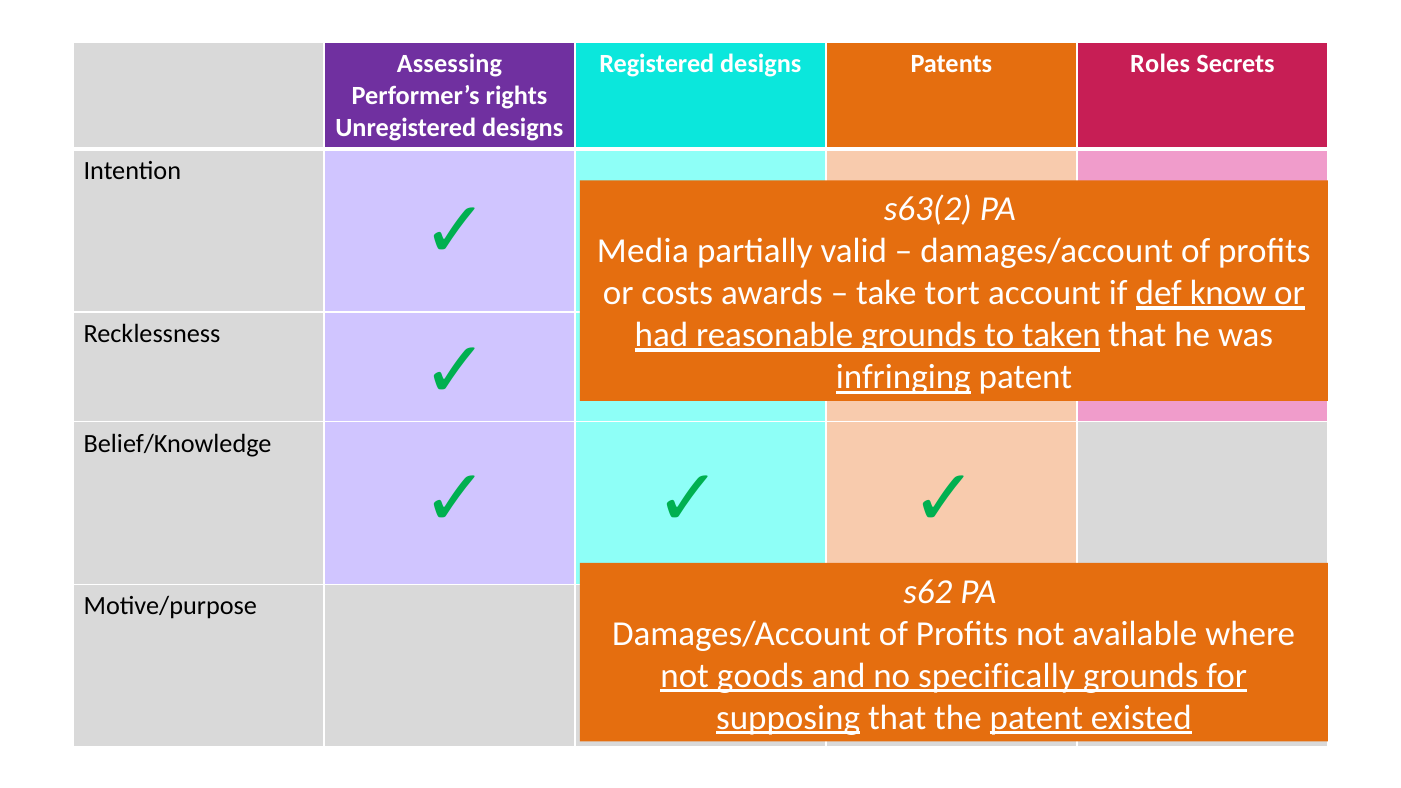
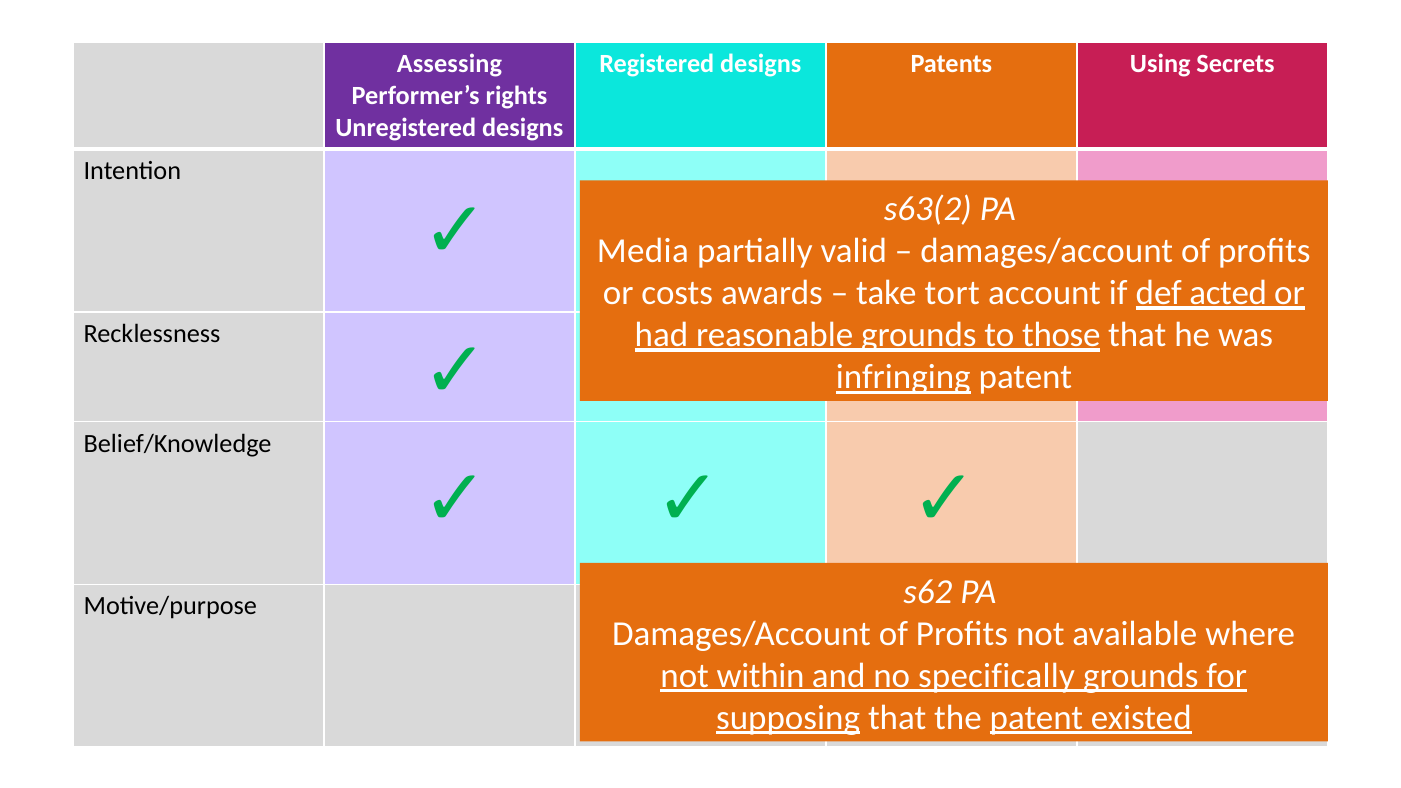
Roles: Roles -> Using (1160, 64)
know: know -> acted (1228, 293)
taken: taken -> those (1061, 335)
goods: goods -> within (761, 676)
